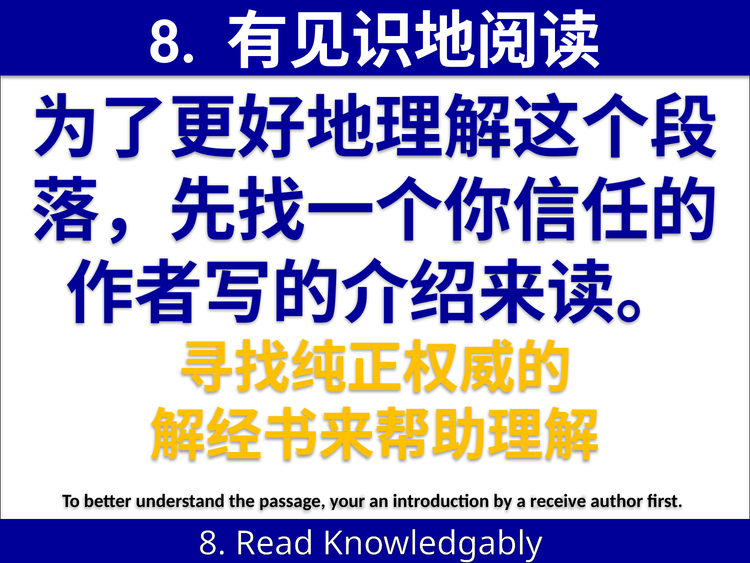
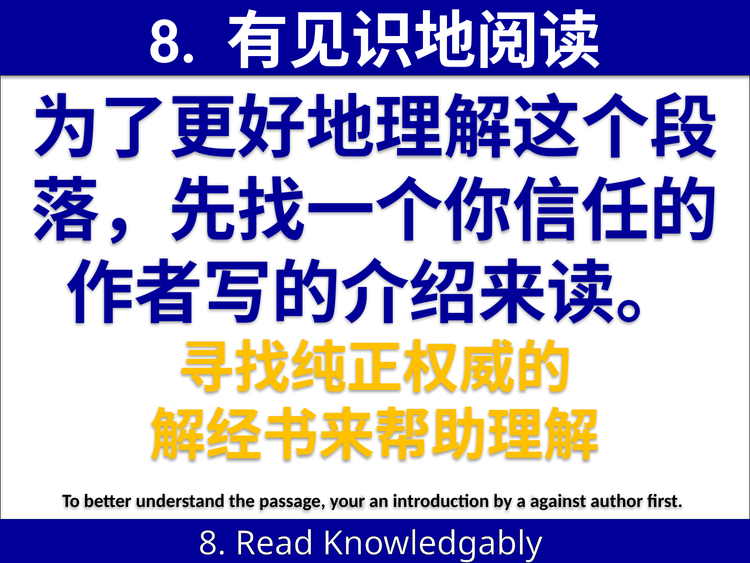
receive: receive -> against (558, 501)
